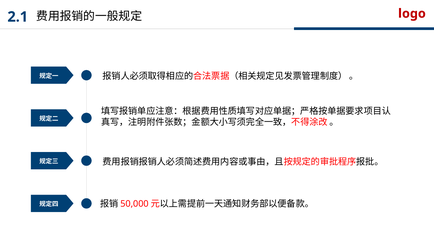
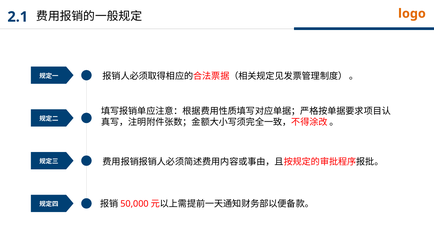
logo colour: red -> orange (412, 14)
